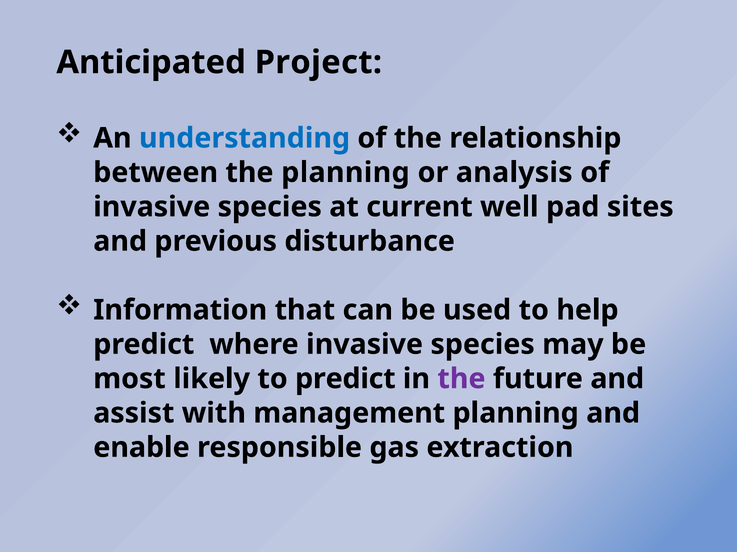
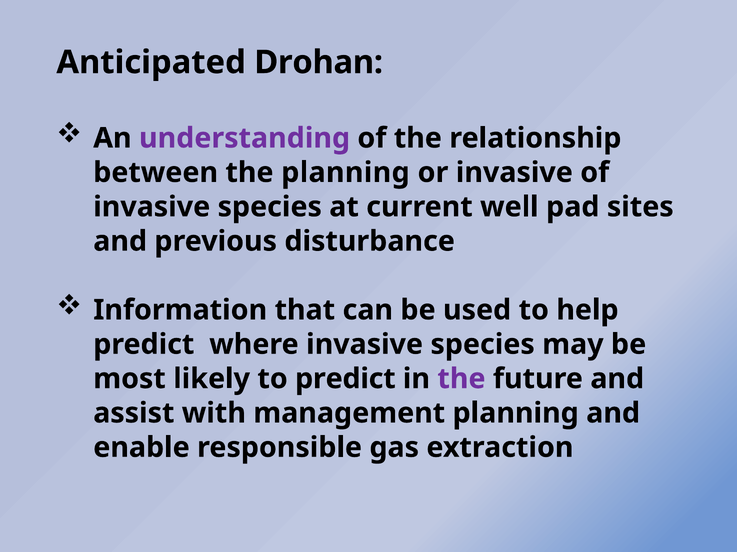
Project: Project -> Drohan (319, 62)
understanding colour: blue -> purple (245, 138)
or analysis: analysis -> invasive (514, 173)
